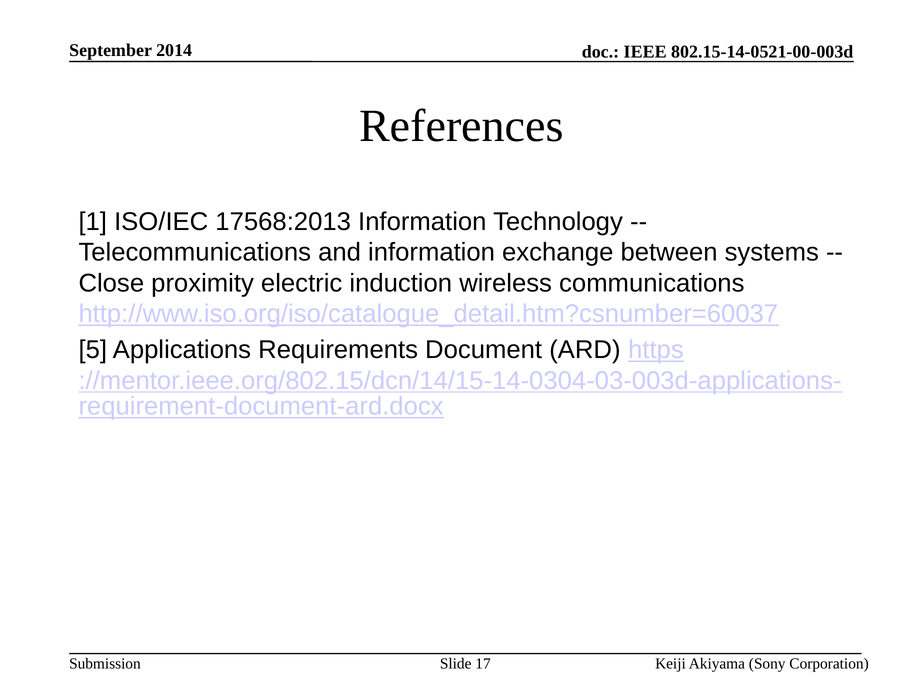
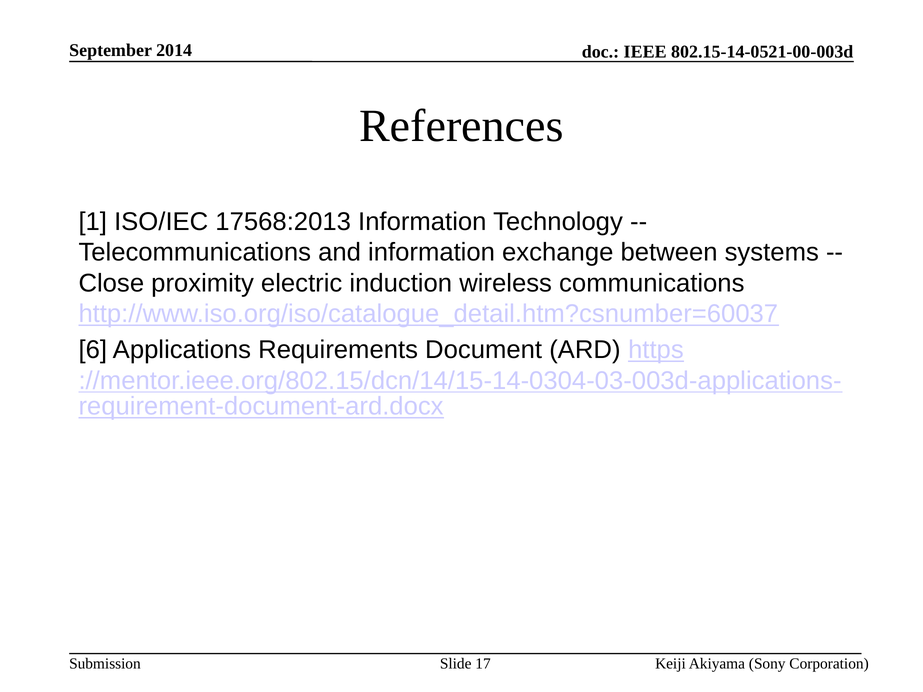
5: 5 -> 6 (93, 350)
